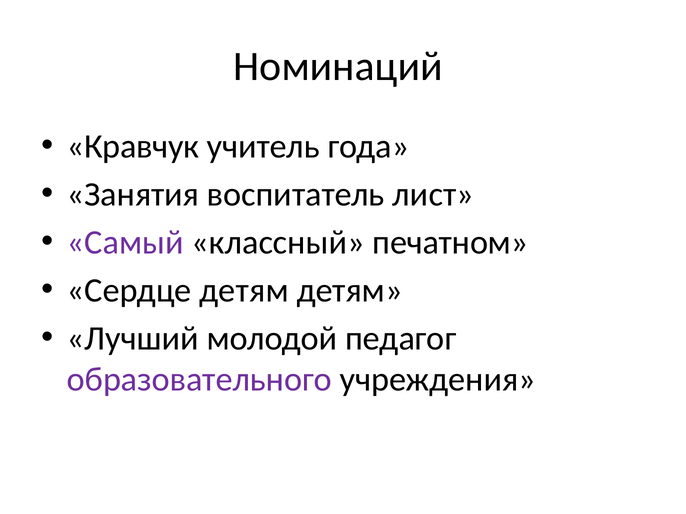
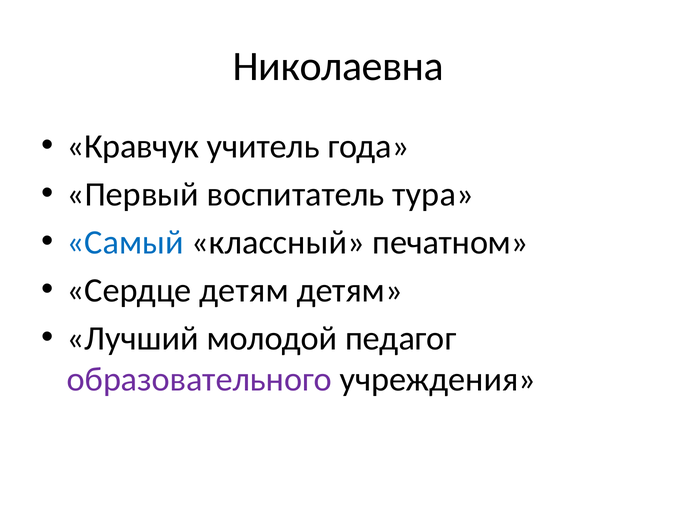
Номинаций: Номинаций -> Николаевна (338, 66)
Занятия: Занятия -> Первый (133, 194)
лист: лист -> тура (433, 194)
Самый colour: purple -> blue (125, 243)
